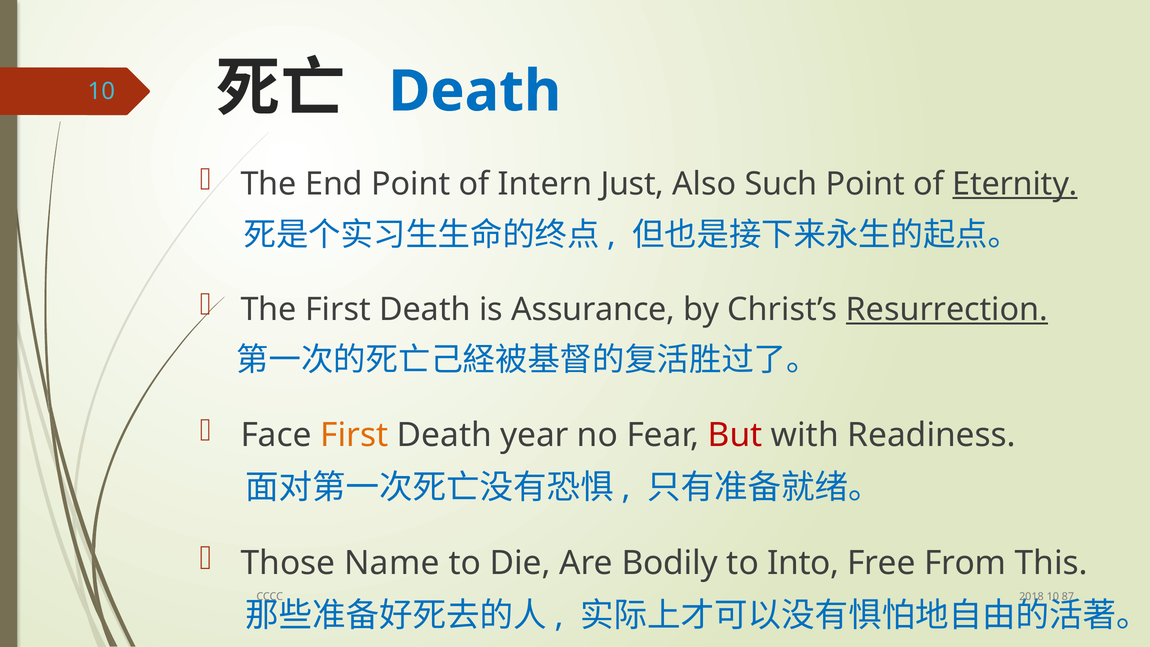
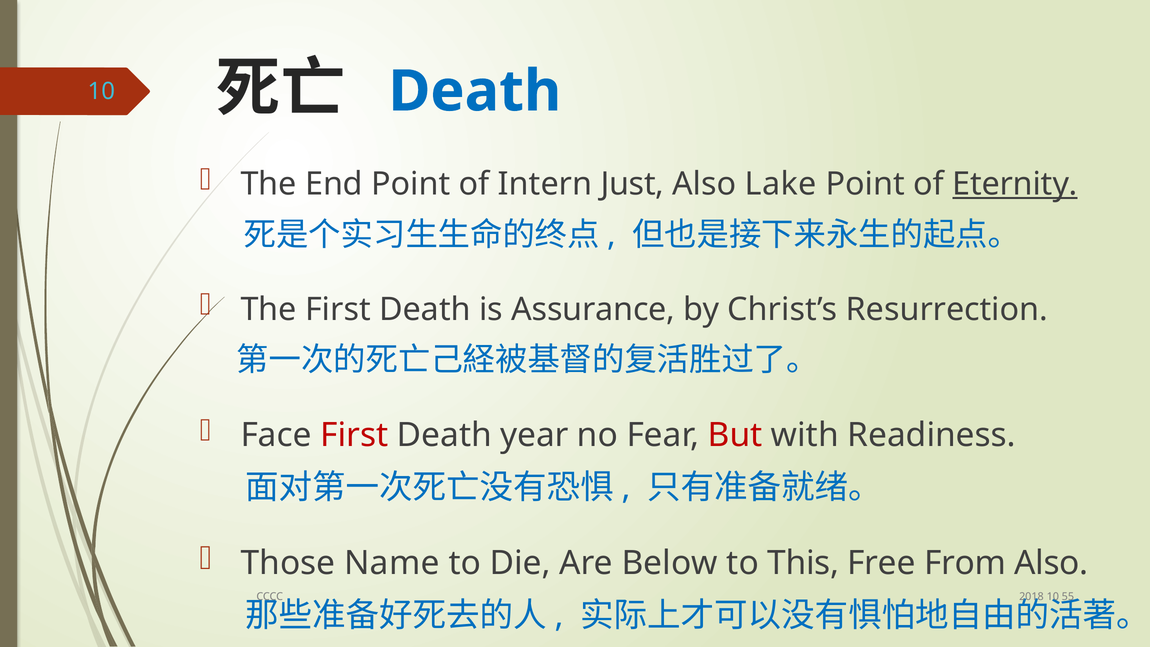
Such: Such -> Lake (781, 184)
Resurrection underline: present -> none (947, 309)
First colour: orange -> red (354, 435)
Bodily: Bodily -> Below (670, 563)
Into: Into -> This (803, 563)
From This: This -> Also (1051, 563)
87: 87 -> 55 (1068, 596)
